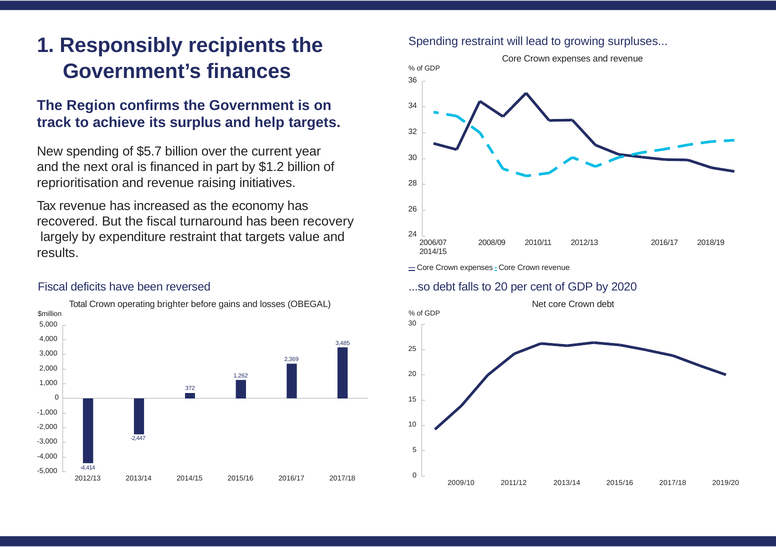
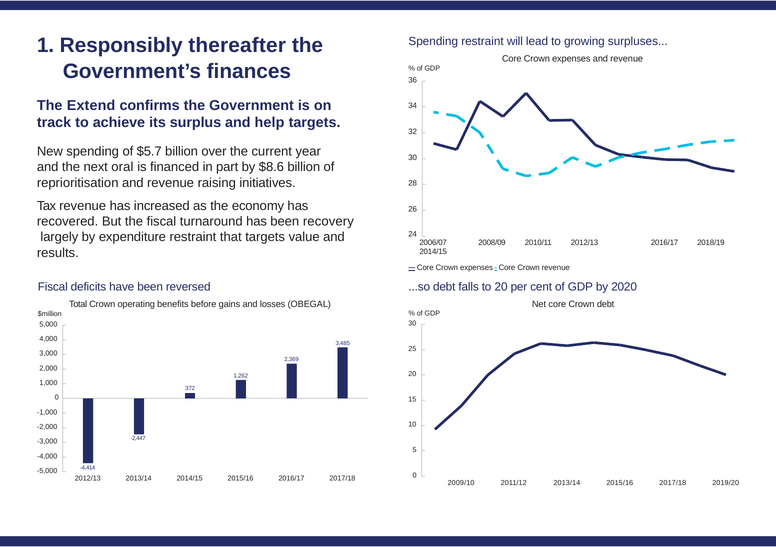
recipients: recipients -> thereafter (237, 45)
Region: Region -> Extend (91, 105)
$1.2: $1.2 -> $8.6 (271, 167)
brighter: brighter -> benefits (173, 305)
